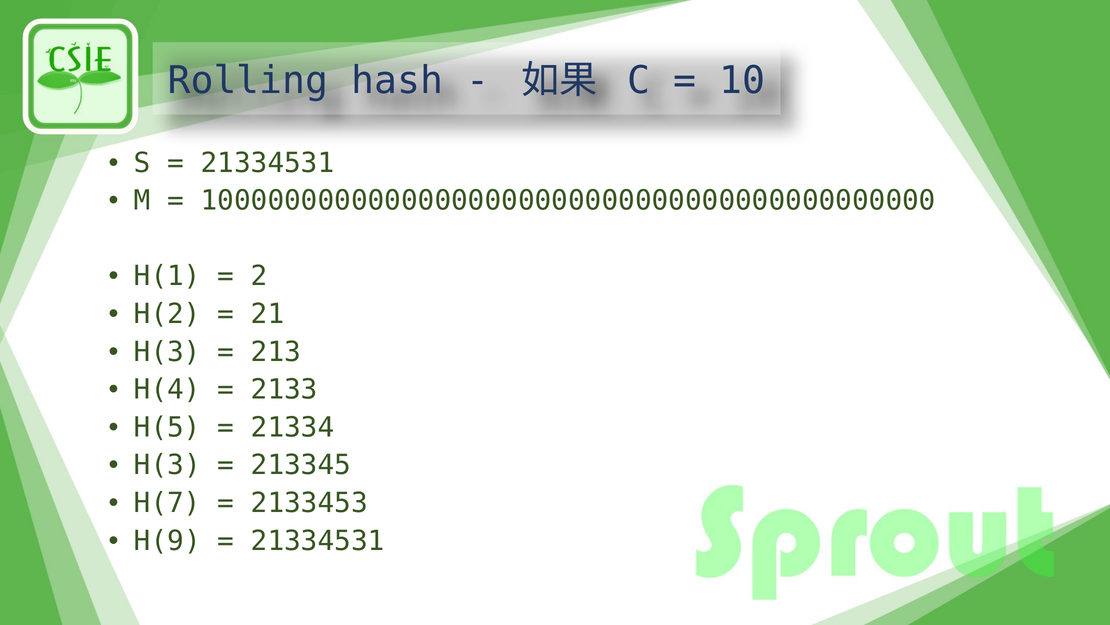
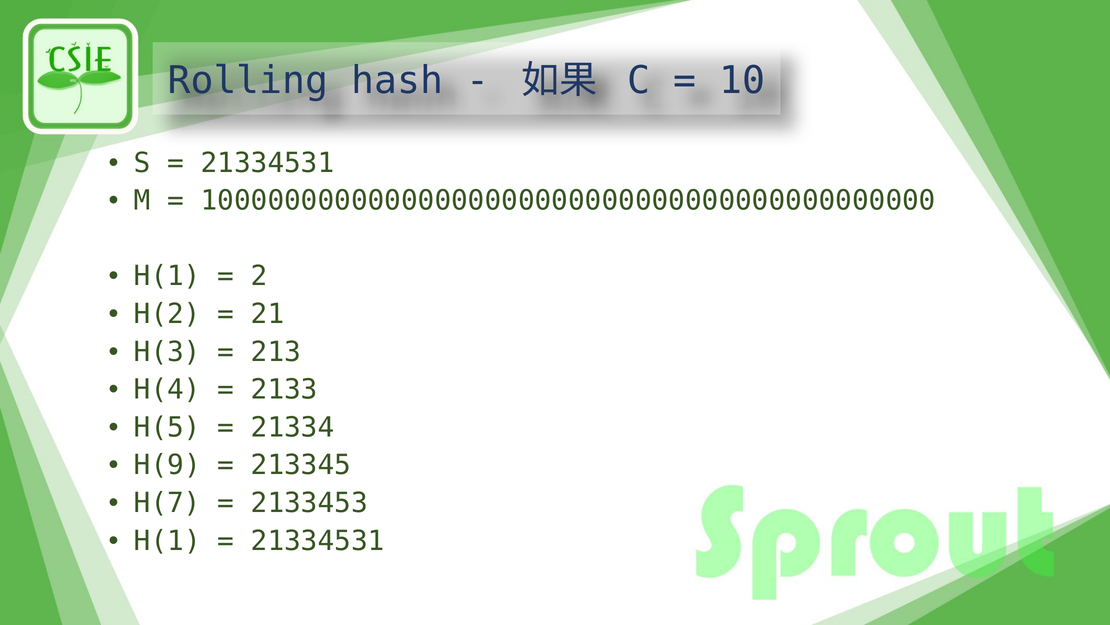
H(3: H(3 -> H(9 (167, 465)
H(9: H(9 -> H(1 (167, 540)
